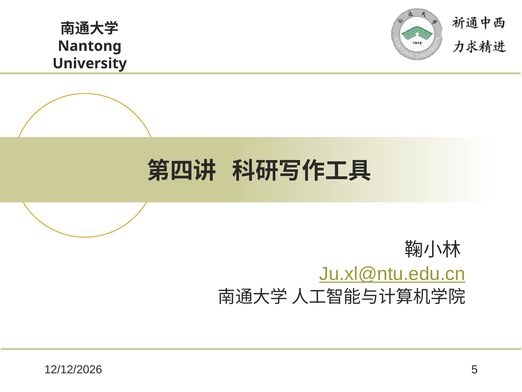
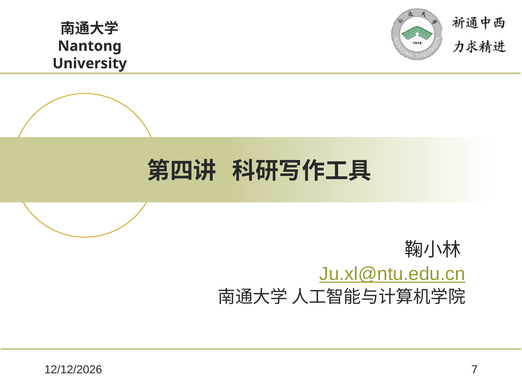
5: 5 -> 7 (475, 369)
